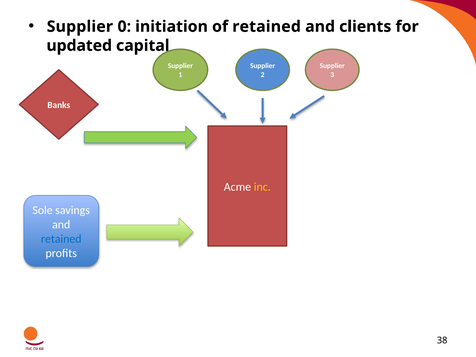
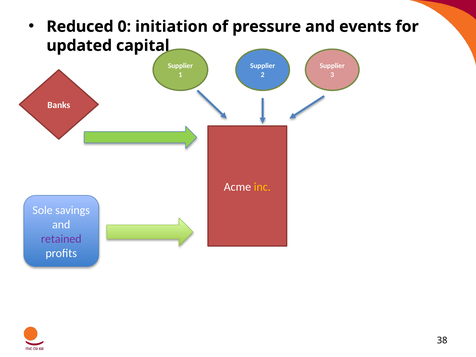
Supplier: Supplier -> Reduced (80, 27)
of retained: retained -> pressure (267, 27)
clients: clients -> events (365, 27)
retained colour: blue -> purple (61, 239)
